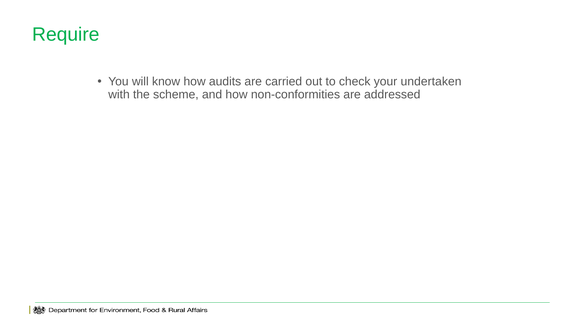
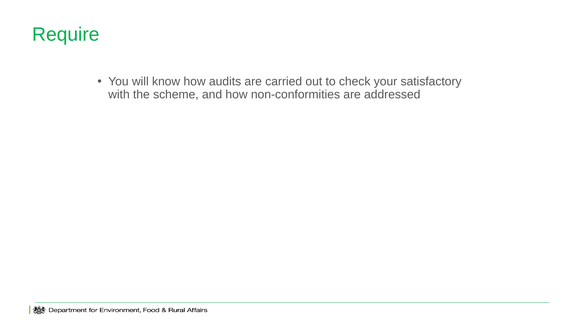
undertaken: undertaken -> satisfactory (431, 82)
